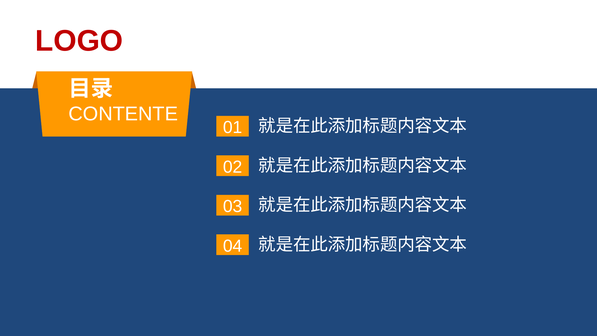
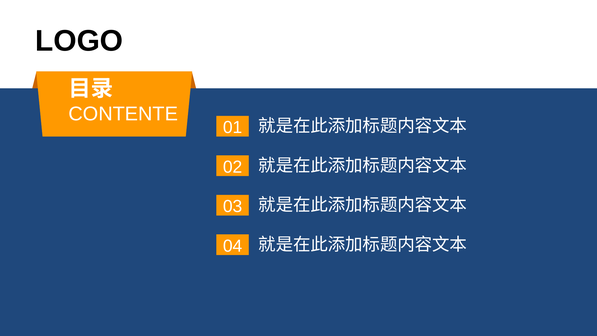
LOGO colour: red -> black (79, 41)
